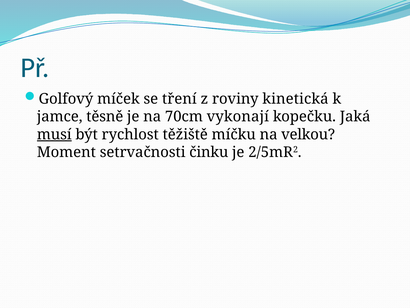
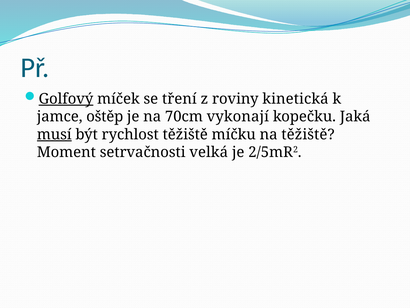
Golfový underline: none -> present (66, 99)
těsně: těsně -> oštěp (105, 116)
na velkou: velkou -> těžiště (308, 134)
činku: činku -> velká (209, 152)
